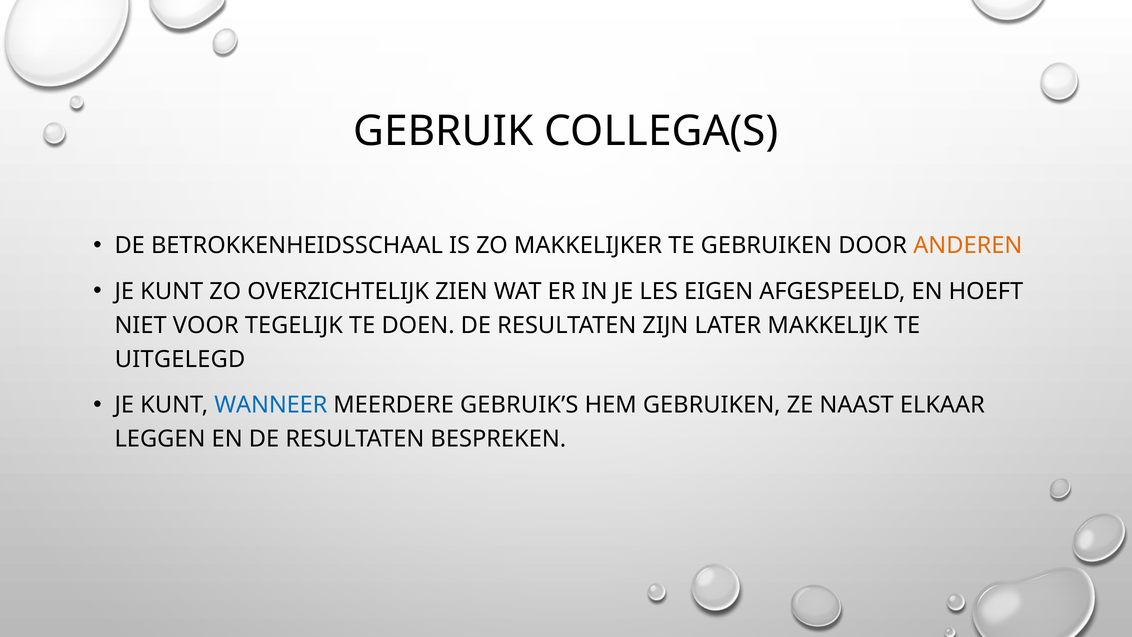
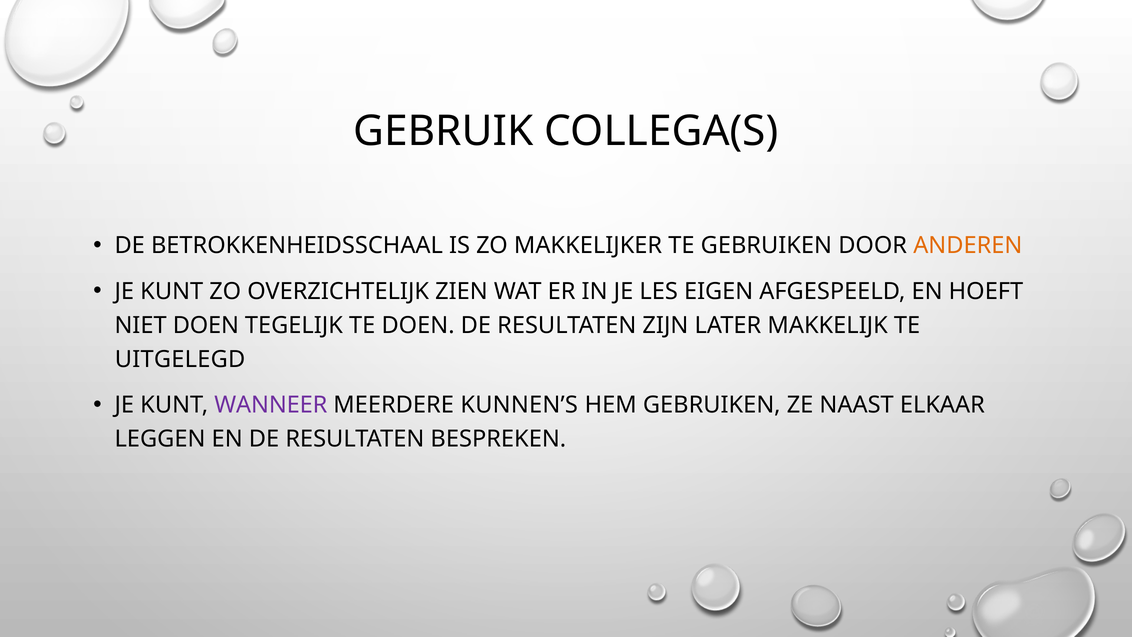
NIET VOOR: VOOR -> DOEN (206, 325)
WANNEER colour: blue -> purple (271, 405)
GEBRUIK’S: GEBRUIK’S -> KUNNEN’S (519, 405)
